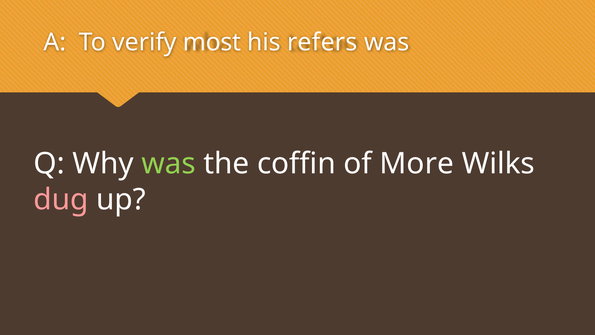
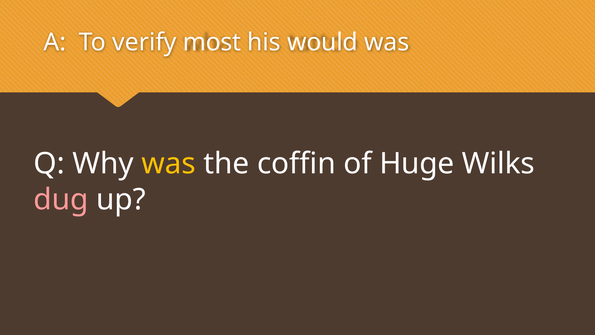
refers: refers -> would (322, 42)
was colour: light green -> yellow (169, 164)
More: More -> Huge (417, 164)
